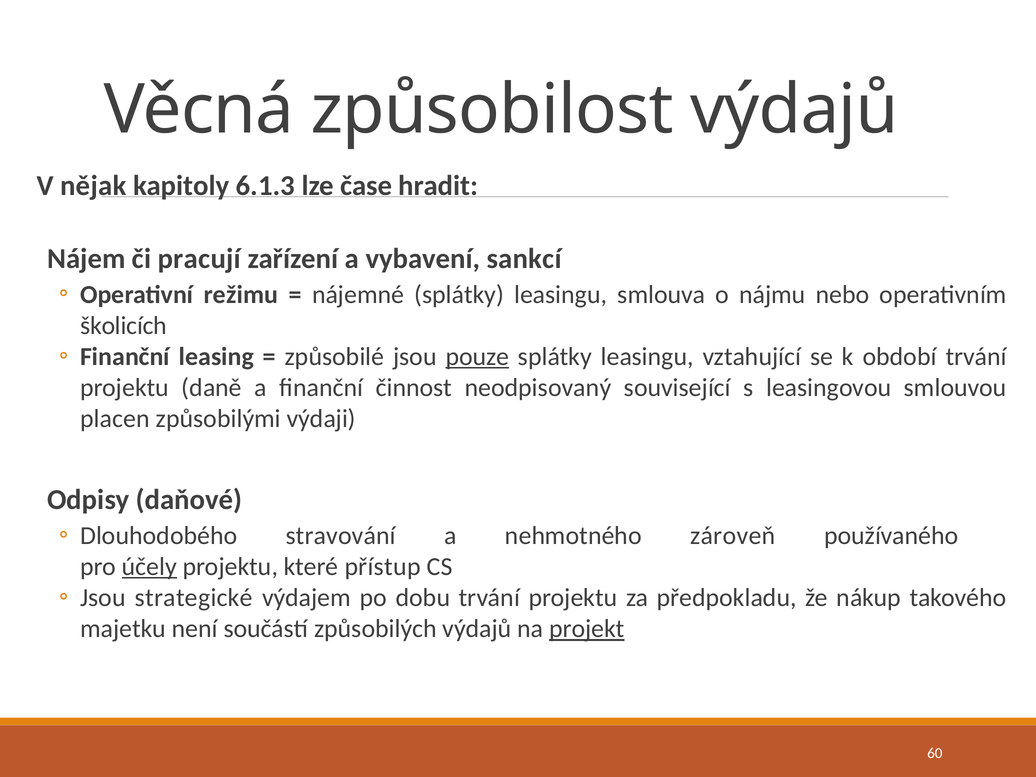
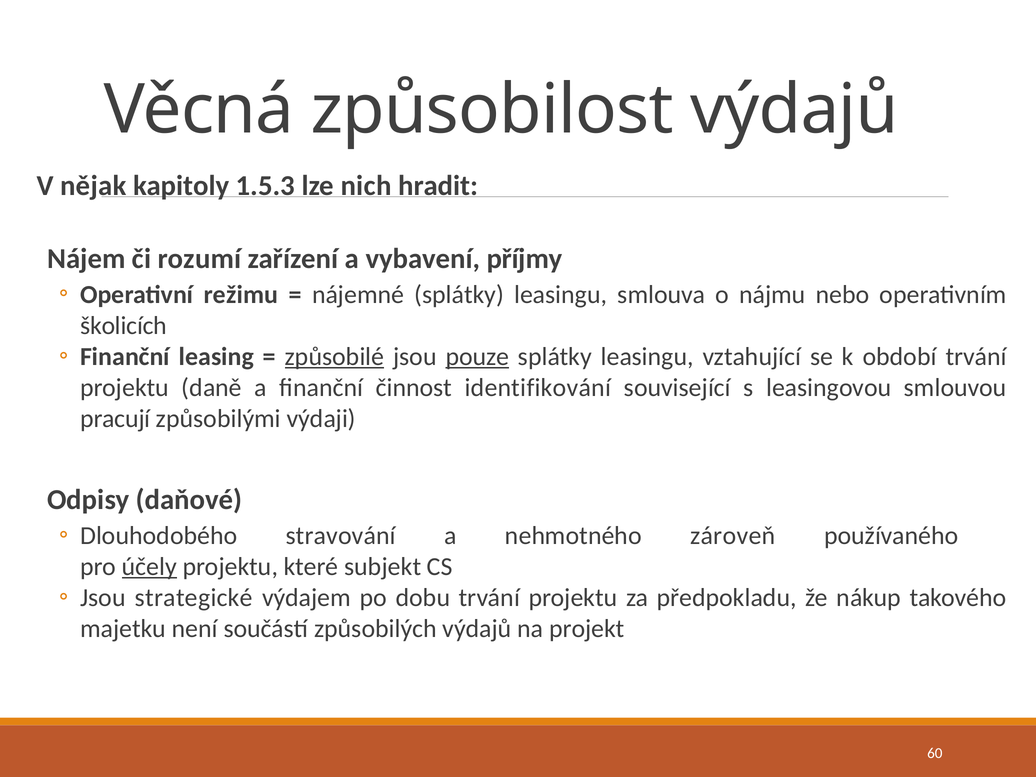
6.1.3: 6.1.3 -> 1.5.3 (265, 186)
čase: čase -> nich (366, 186)
pracují: pracují -> rozumí (199, 259)
sankcí: sankcí -> příjmy (524, 259)
způsobilé underline: none -> present (335, 357)
neodpisovaný: neodpisovaný -> identifikování (538, 388)
placen: placen -> pracují (115, 419)
přístup: přístup -> subjekt (383, 567)
projekt underline: present -> none (587, 629)
